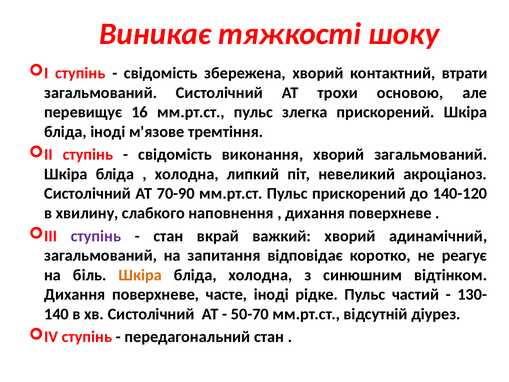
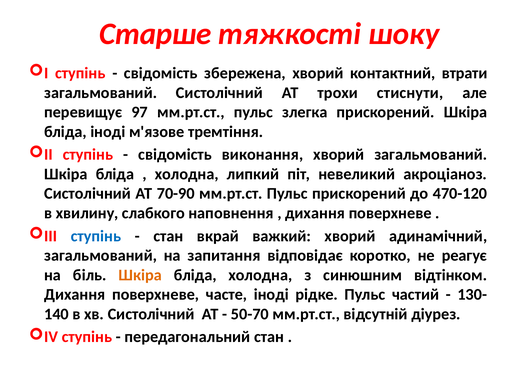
Виникає: Виникає -> Старше (155, 34)
основою: основою -> стиснути (410, 93)
16: 16 -> 97 (140, 112)
140-120: 140-120 -> 470-120 (460, 193)
ступінь colour: purple -> blue (96, 236)
